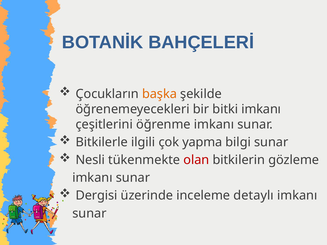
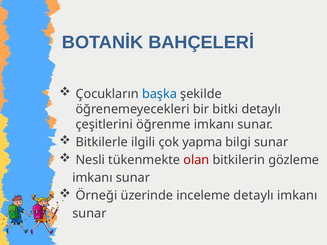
başka colour: orange -> blue (160, 94)
bitki imkanı: imkanı -> detaylı (261, 109)
Dergisi: Dergisi -> Örneği (96, 196)
